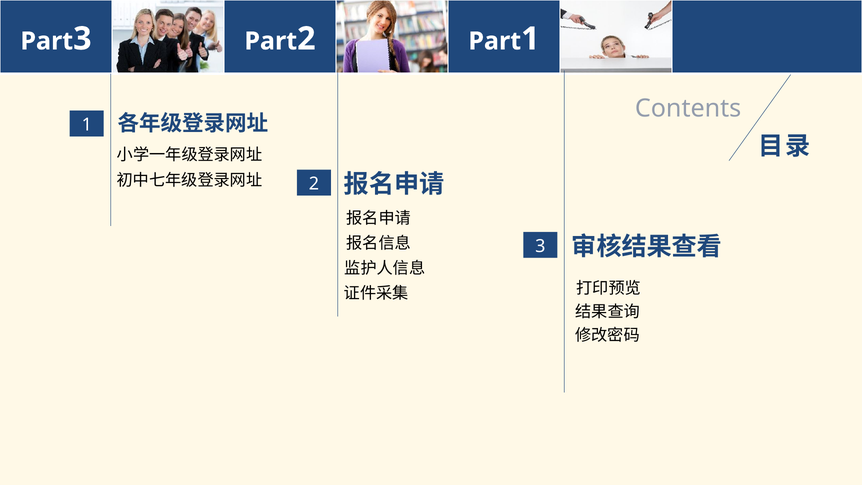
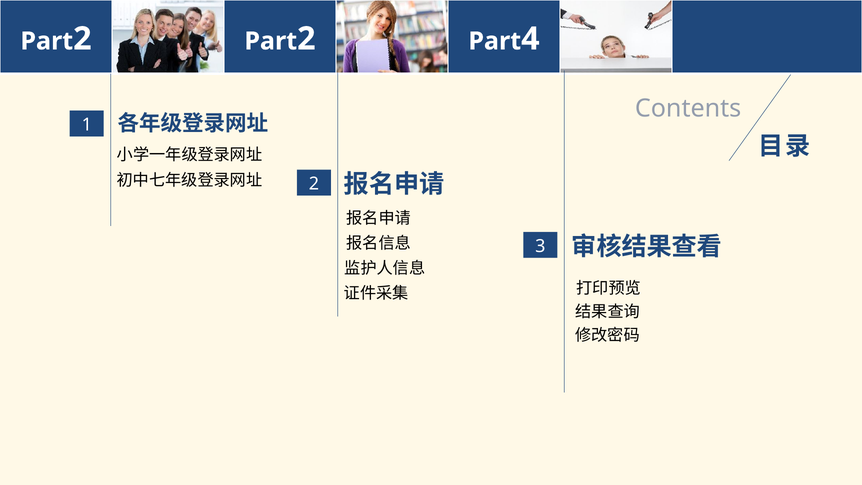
3: 3 -> 2 (82, 39)
1: 1 -> 4 (530, 39)
